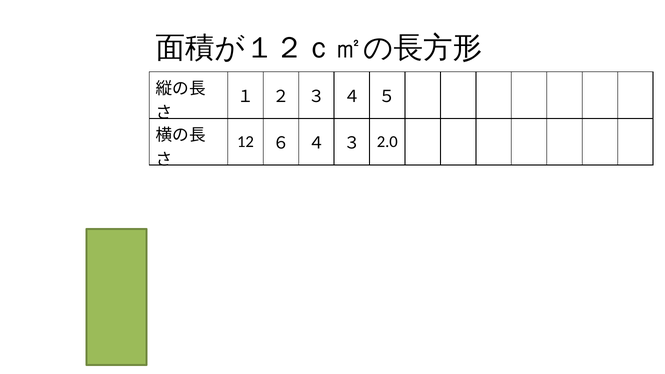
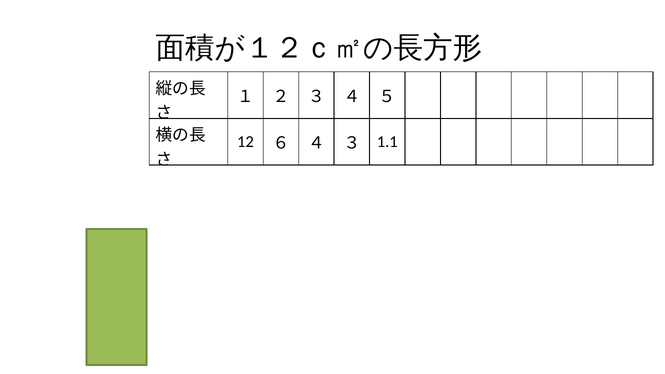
2.0: 2.0 -> 1.1 (387, 142)
